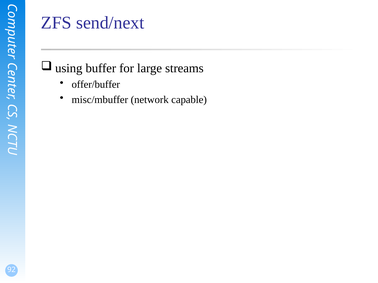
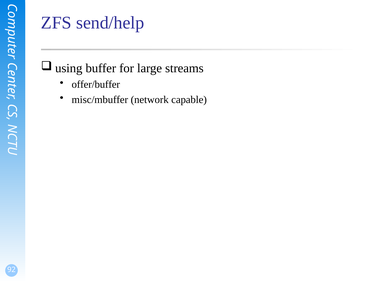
send/next: send/next -> send/help (110, 23)
